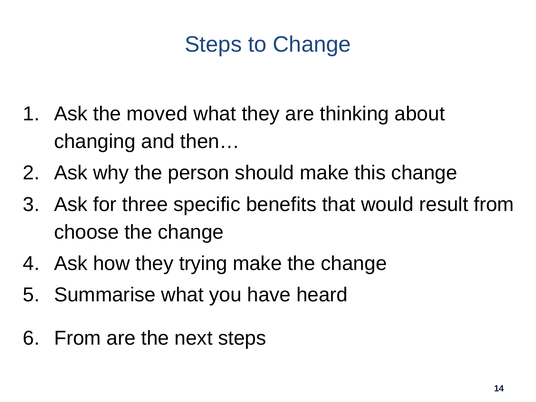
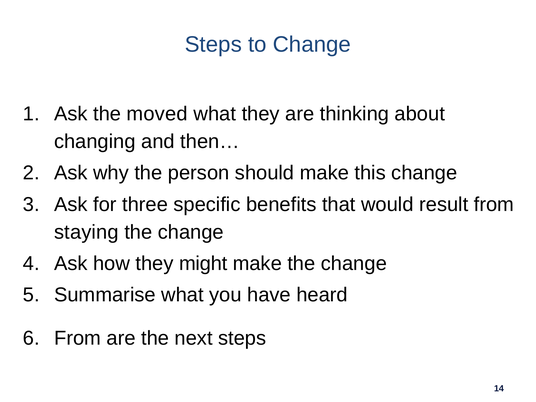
choose: choose -> staying (86, 232)
trying: trying -> might (203, 264)
